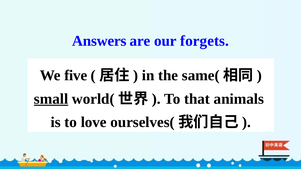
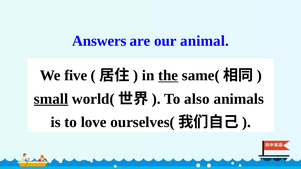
forgets: forgets -> animal (205, 41)
the underline: none -> present (168, 76)
that: that -> also (197, 99)
